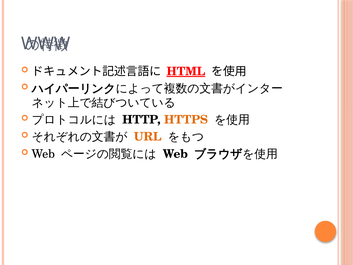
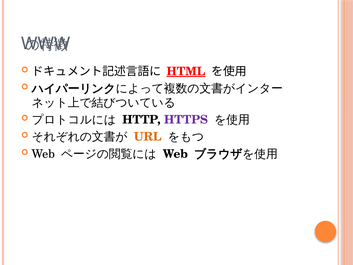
HTTPS colour: orange -> purple (186, 120)
